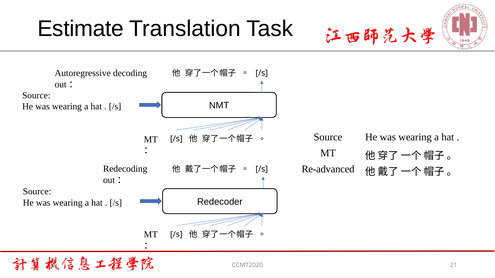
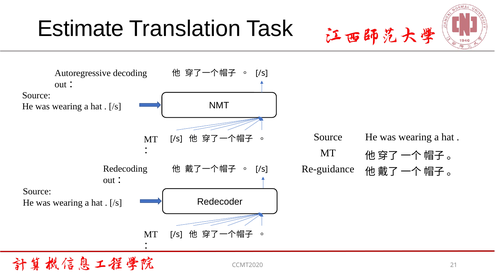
Re-advanced: Re-advanced -> Re-guidance (328, 169)
